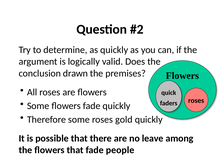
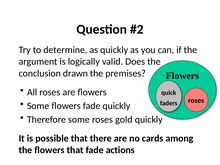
leave: leave -> cards (153, 138)
people: people -> actions (120, 150)
